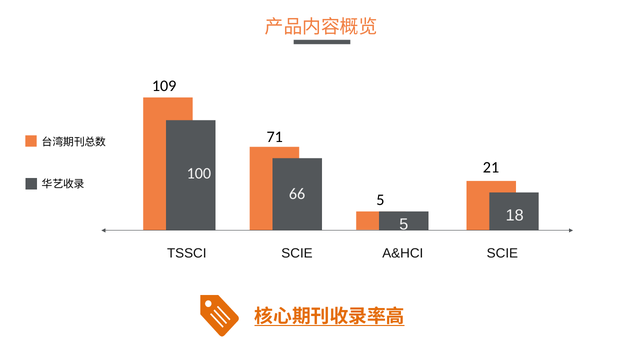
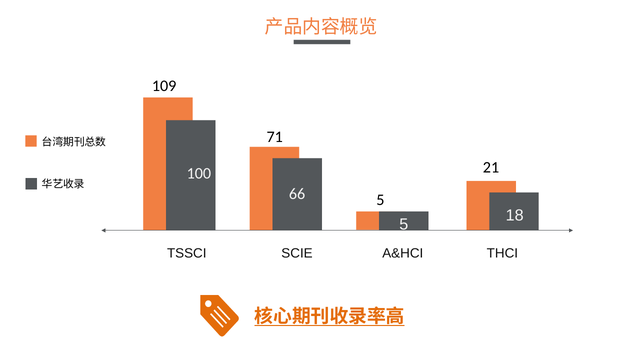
A&HCI SCIE: SCIE -> THCI (502, 253)
